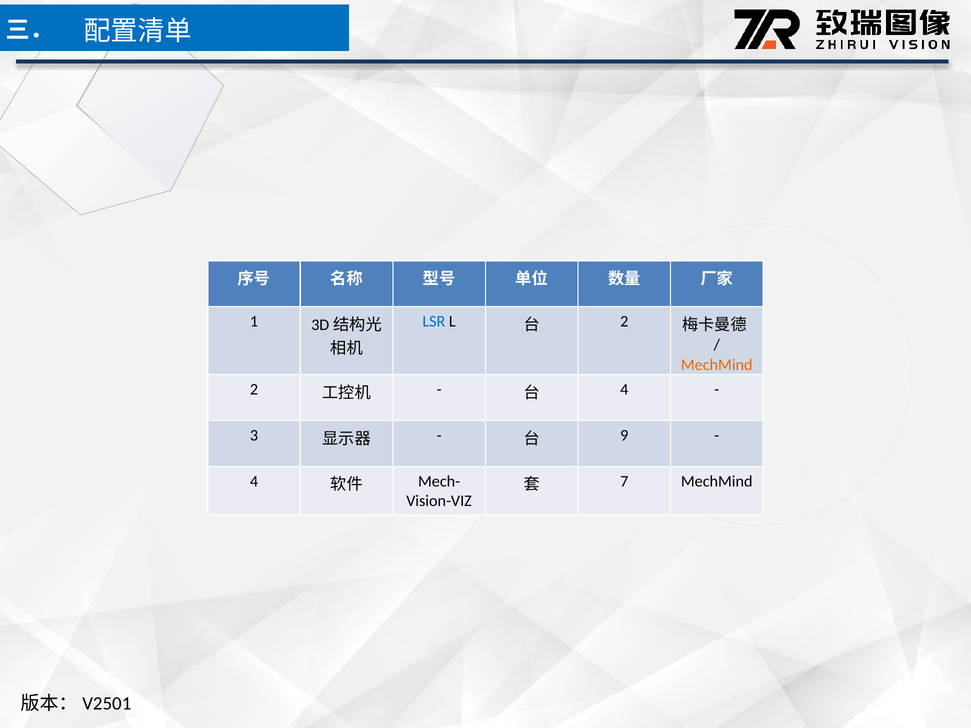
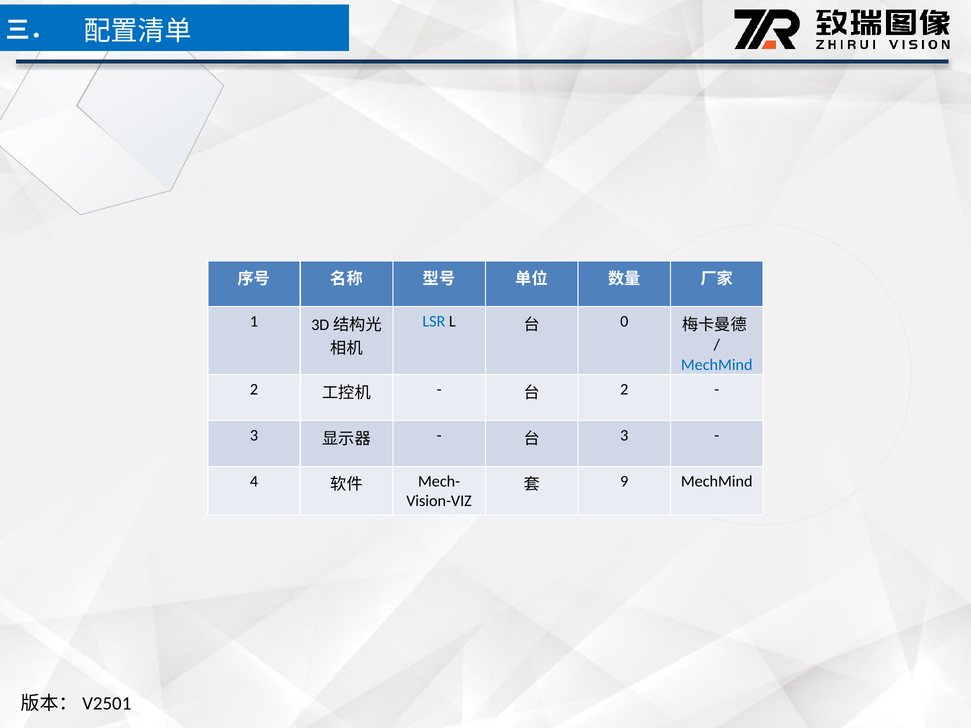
2: 2 -> 0 (624, 322)
MechMind colour: orange -> blue (717, 365)
4: 4 -> 2 (624, 390)
9: 9 -> 3 (624, 436)
7: 7 -> 9 (624, 481)
